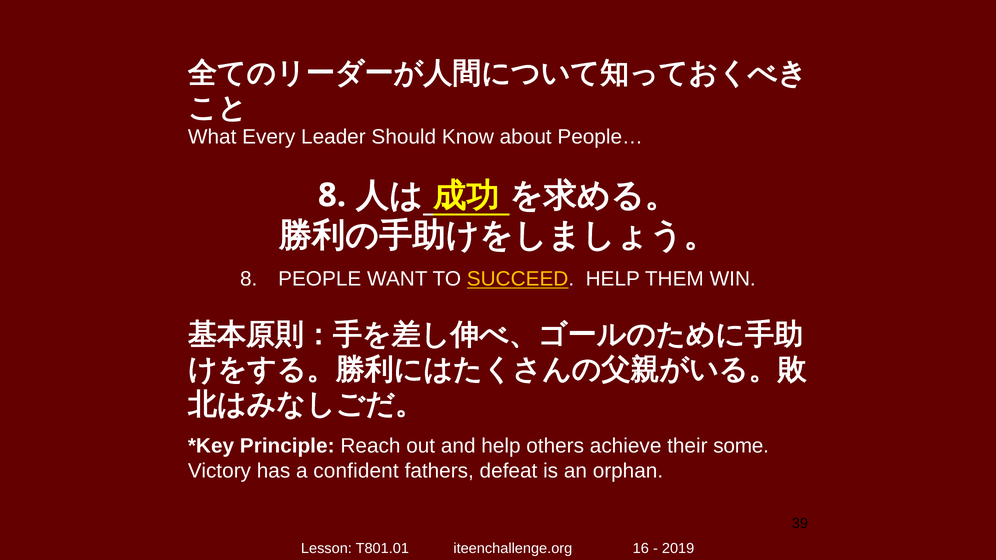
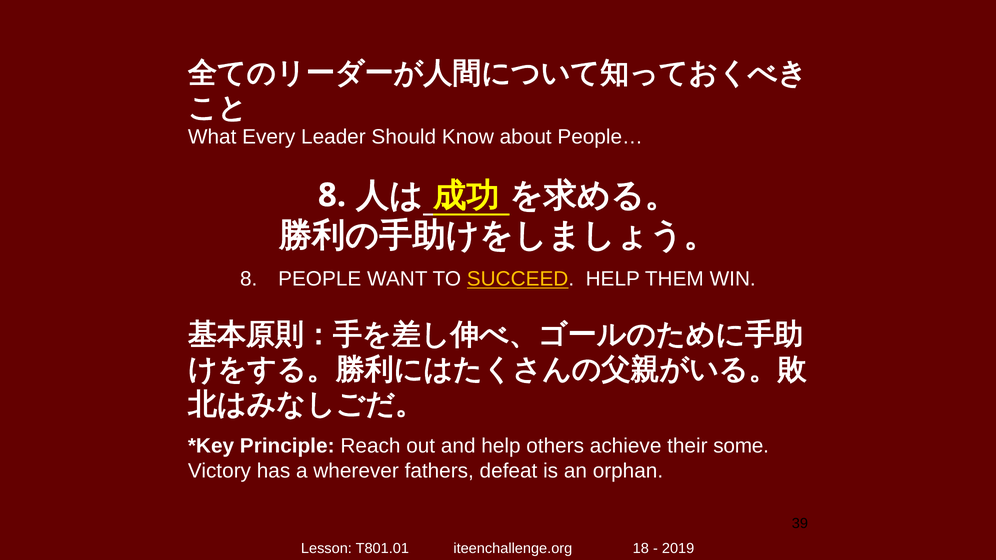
confident: confident -> wherever (356, 471)
16: 16 -> 18 (641, 549)
